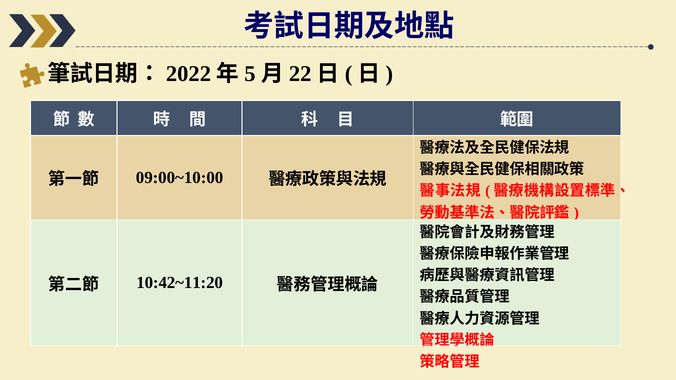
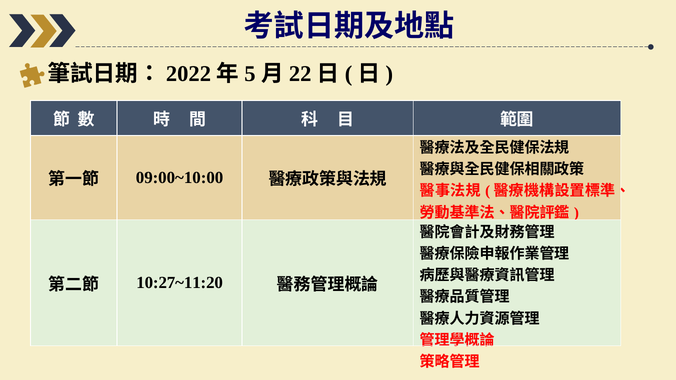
10:42~11:20: 10:42~11:20 -> 10:27~11:20 (180, 283)
